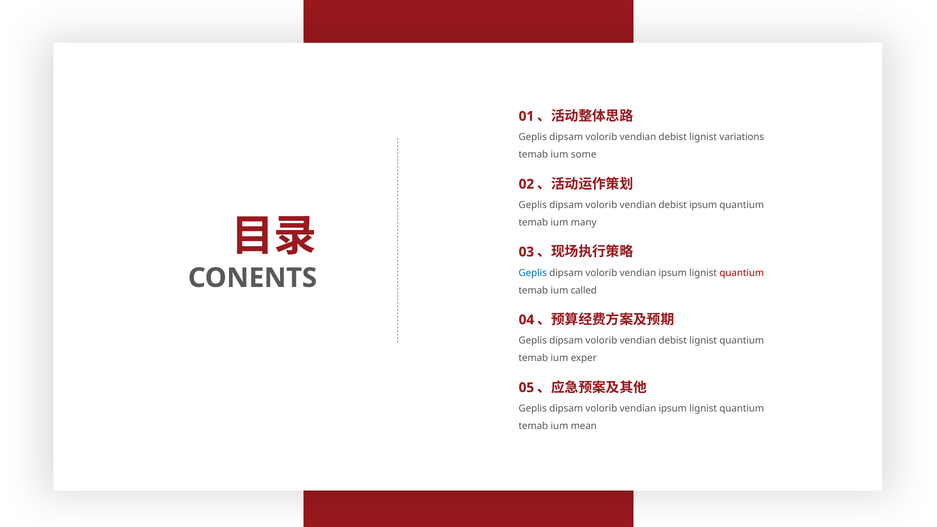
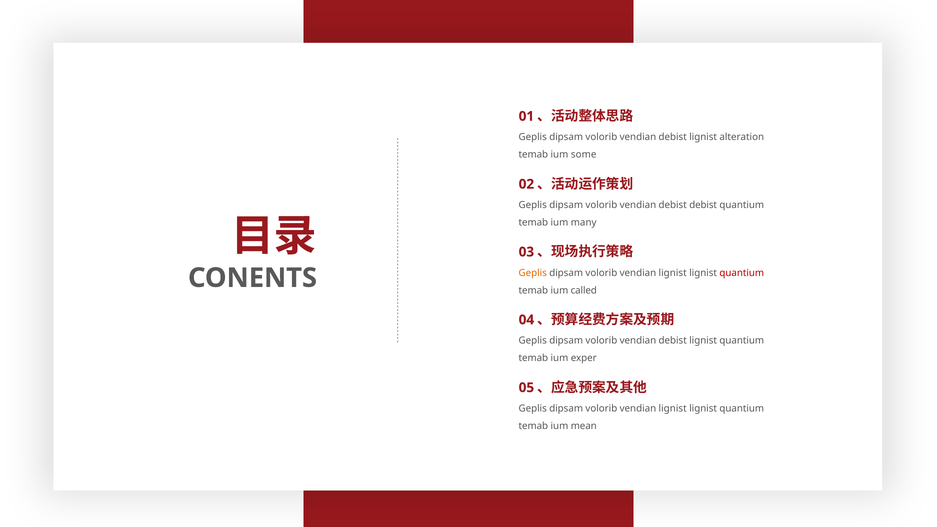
variations: variations -> alteration (742, 137)
debist ipsum: ipsum -> debist (703, 205)
Geplis colour: blue -> orange (533, 273)
ipsum: ipsum -> lignist (673, 273)
ipsum: ipsum -> lignist (673, 409)
